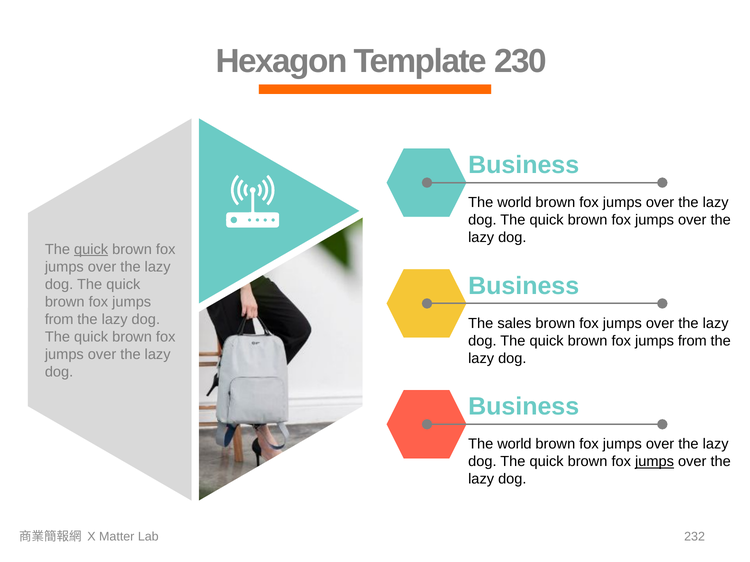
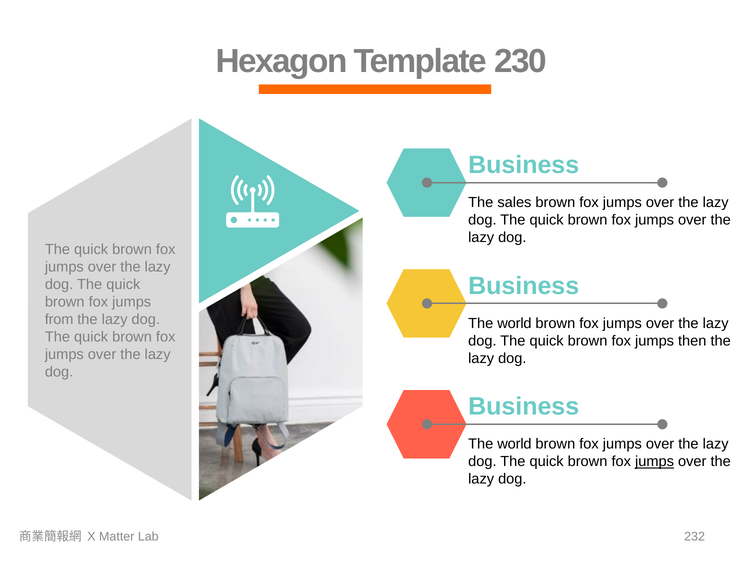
world: world -> sales (514, 203)
quick underline: present -> none (91, 250)
sales: sales -> world (514, 324)
from: from -> then (692, 341)
